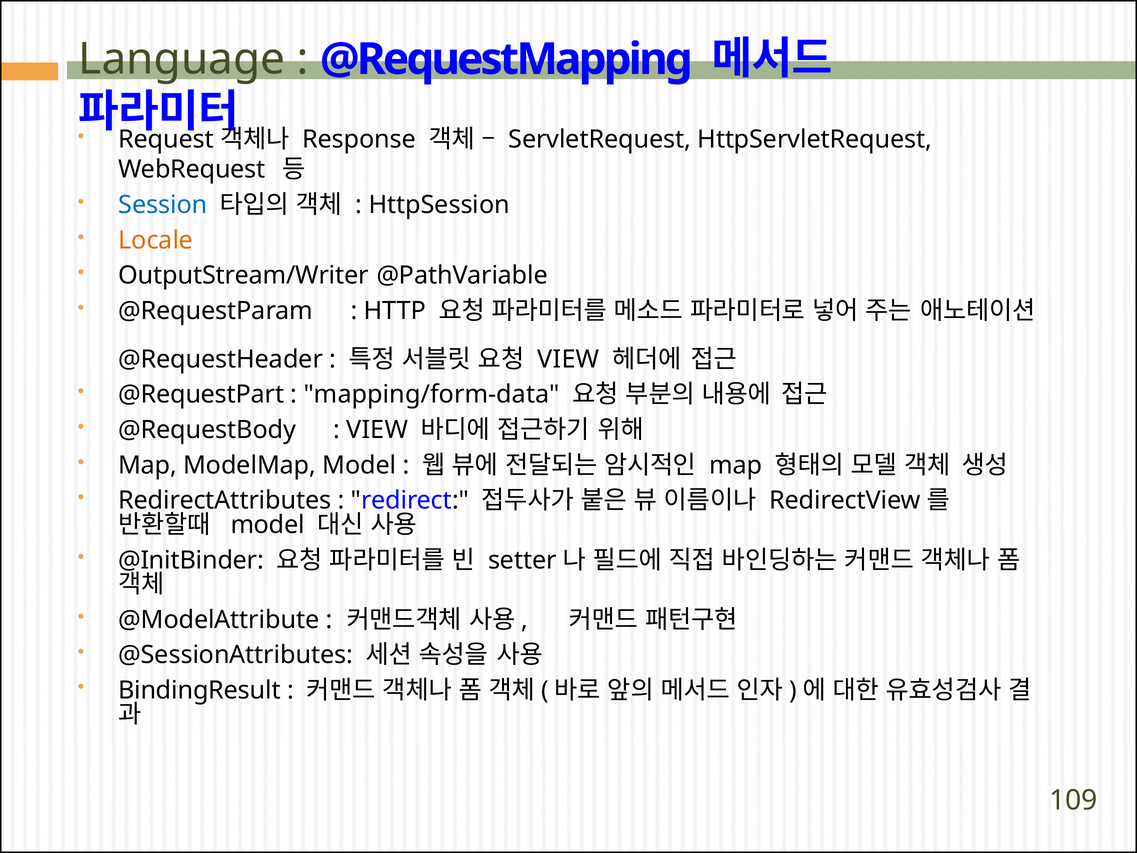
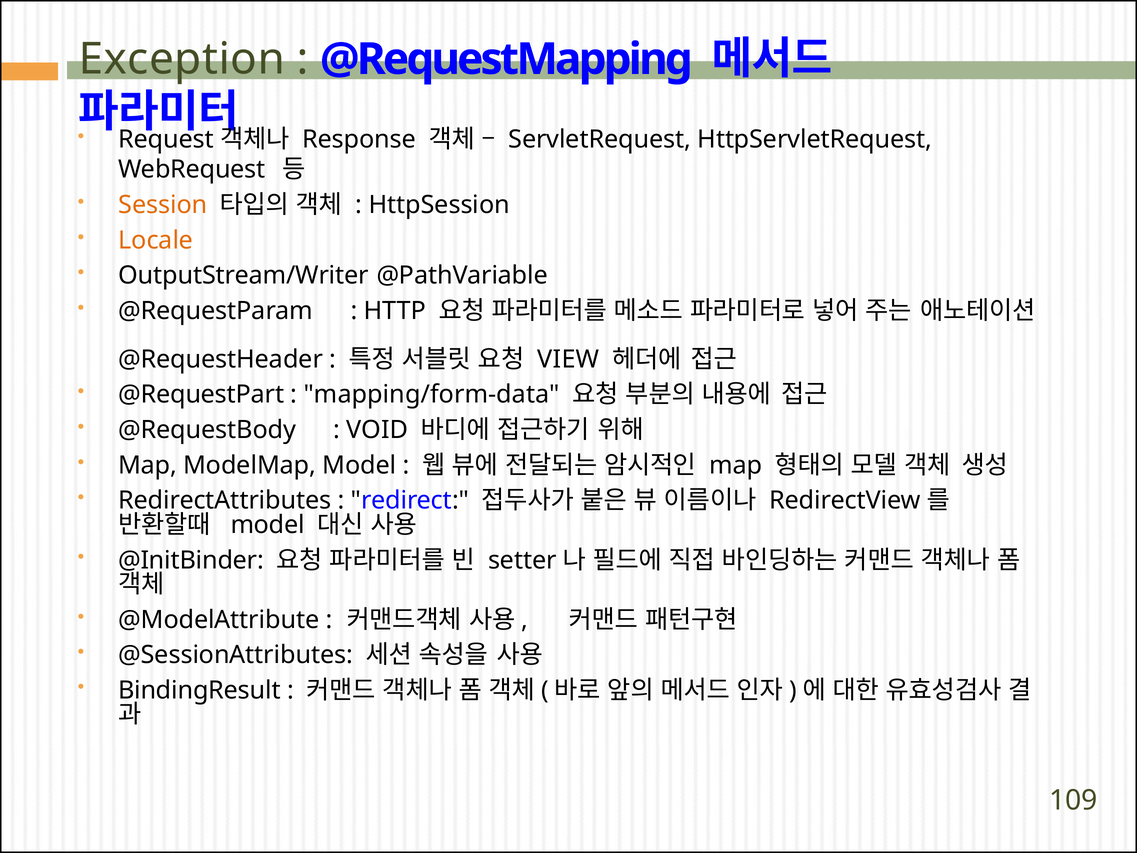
Language: Language -> Exception (182, 59)
Session colour: blue -> orange (163, 205)
VIEW: VIEW -> VOID (377, 430)
